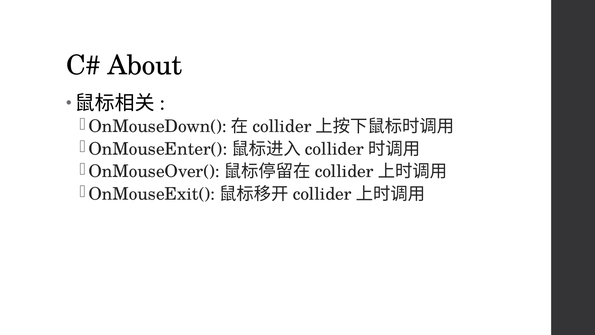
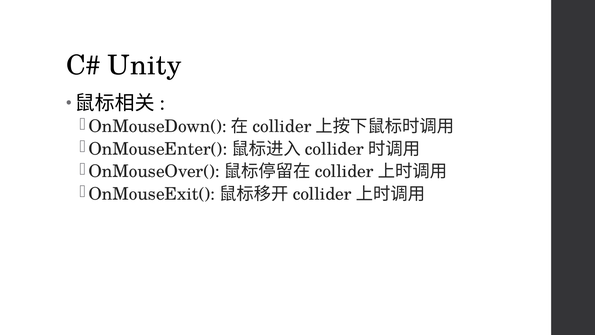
About: About -> Unity (145, 65)
